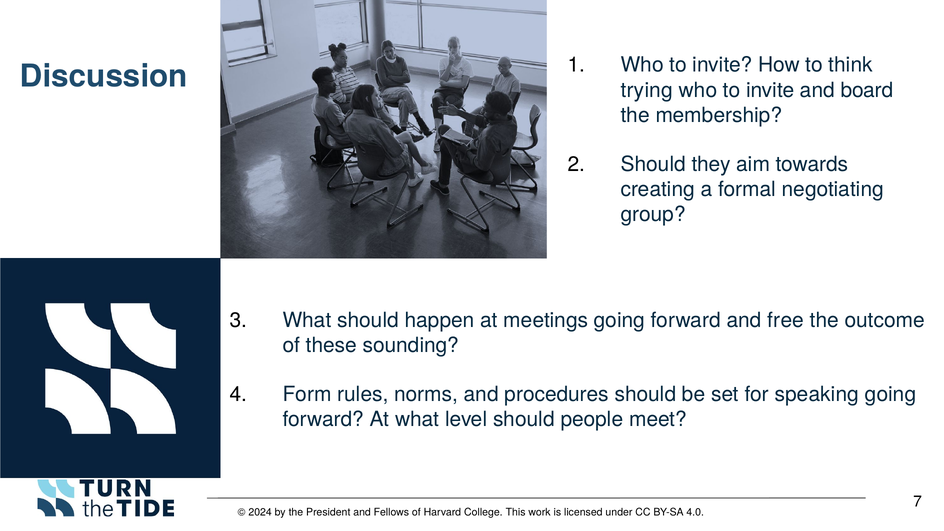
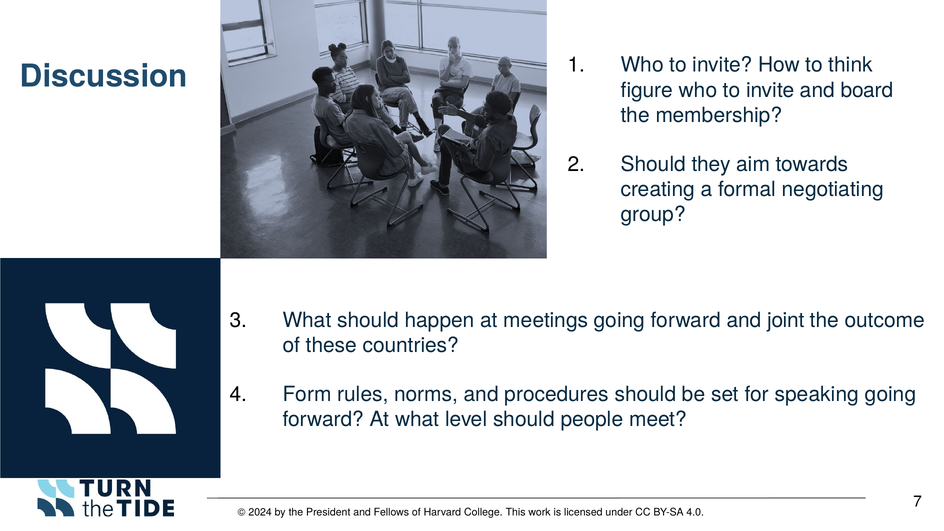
trying: trying -> figure (647, 90)
free: free -> joint (786, 320)
sounding: sounding -> countries (411, 345)
